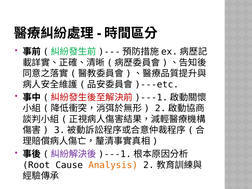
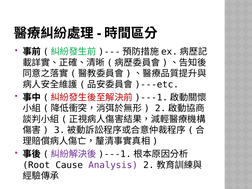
Analysis colour: orange -> purple (113, 165)
